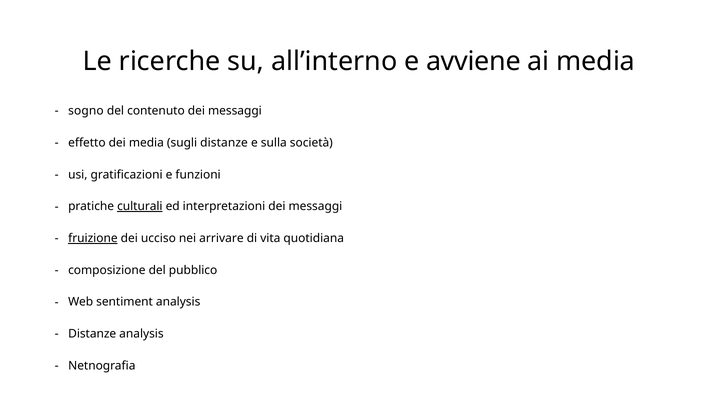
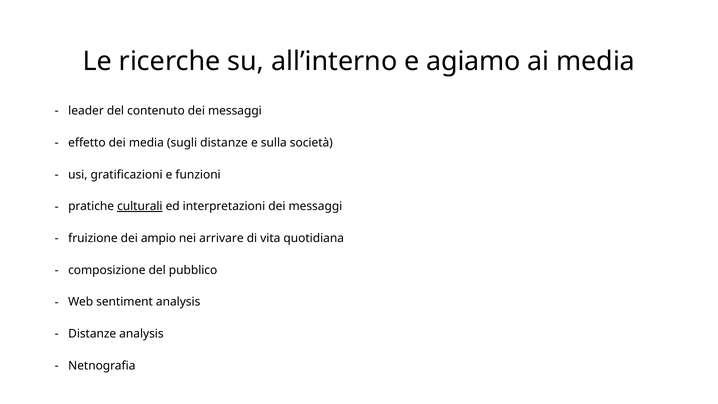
avviene: avviene -> agiamo (473, 62)
sogno: sogno -> leader (86, 111)
fruizione underline: present -> none (93, 238)
ucciso: ucciso -> ampio (158, 238)
